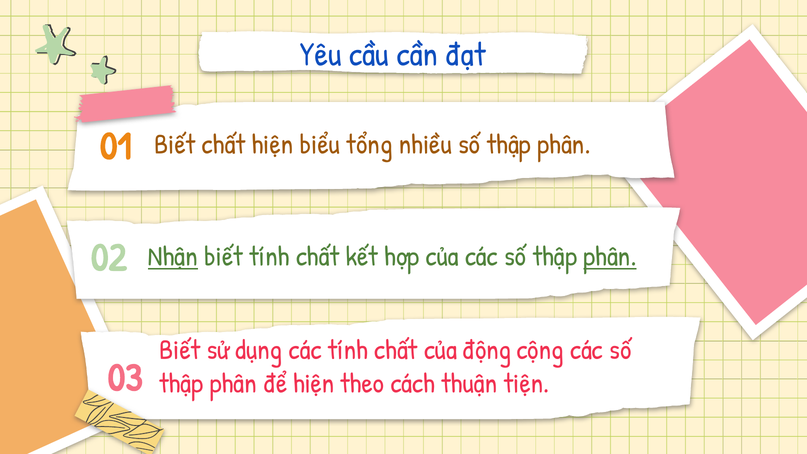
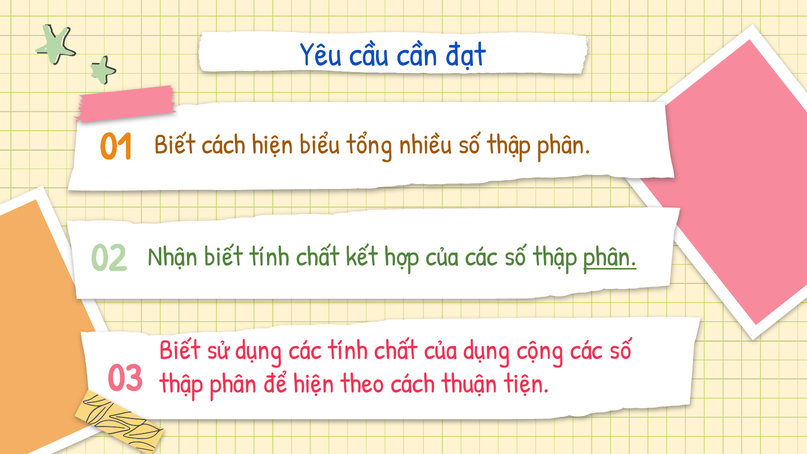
Biết chất: chất -> cách (224, 145)
Nhận underline: present -> none (173, 257)
của động: động -> dụng (487, 350)
